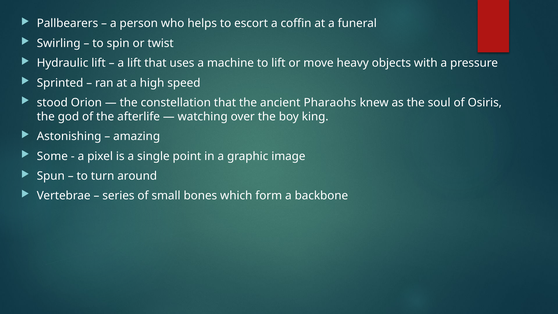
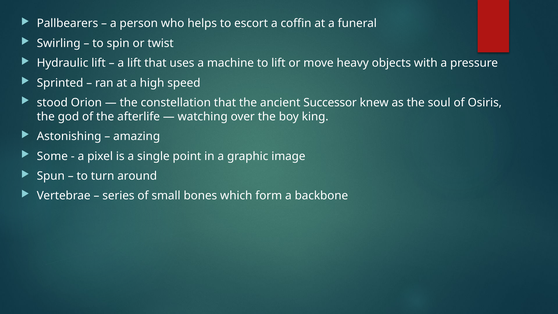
Pharaohs: Pharaohs -> Successor (330, 103)
